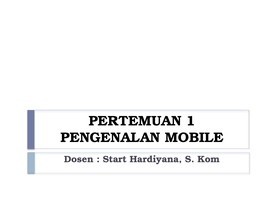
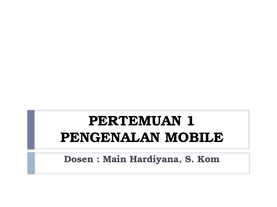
Start: Start -> Main (115, 160)
